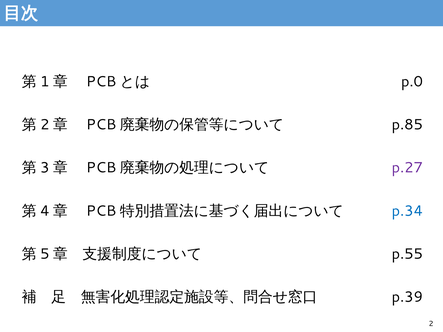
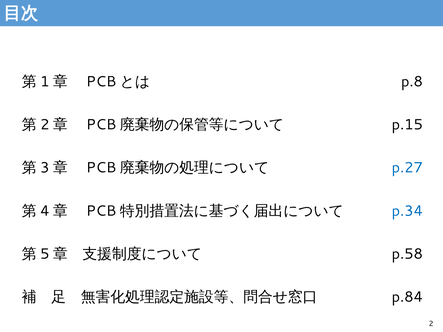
p.0: p.0 -> p.8 (412, 82)
p.85: p.85 -> p.15 (407, 125)
p.27 colour: purple -> blue (407, 168)
p.55: p.55 -> p.58 (407, 254)
p.39: p.39 -> p.84 (407, 297)
